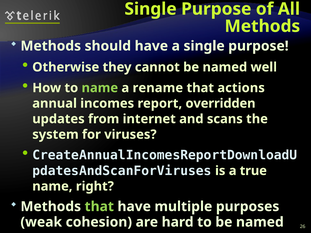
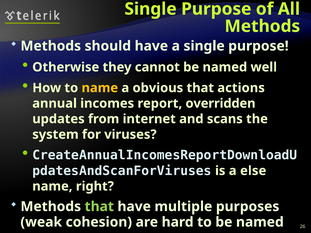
name colour: light green -> yellow (100, 88)
rename: rename -> obvious (158, 88)
true: true -> else (253, 171)
